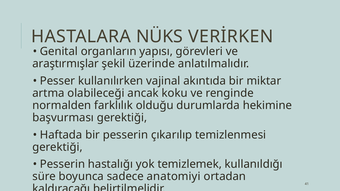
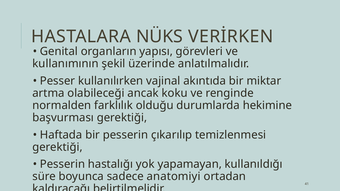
araştırmışlar: araştırmışlar -> kullanımının (66, 64)
temizlemek: temizlemek -> yapamayan (190, 164)
